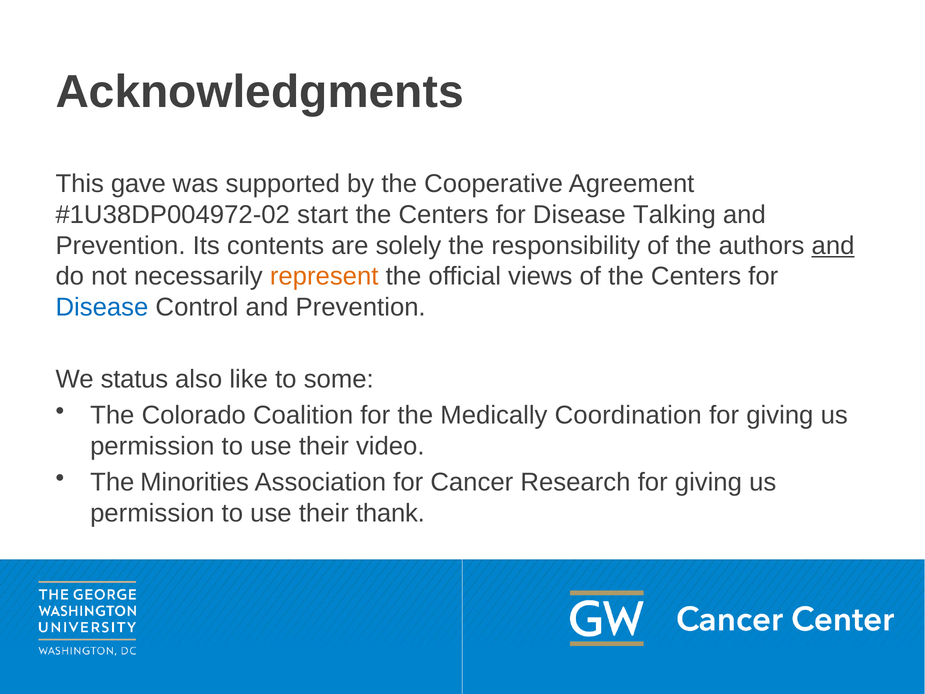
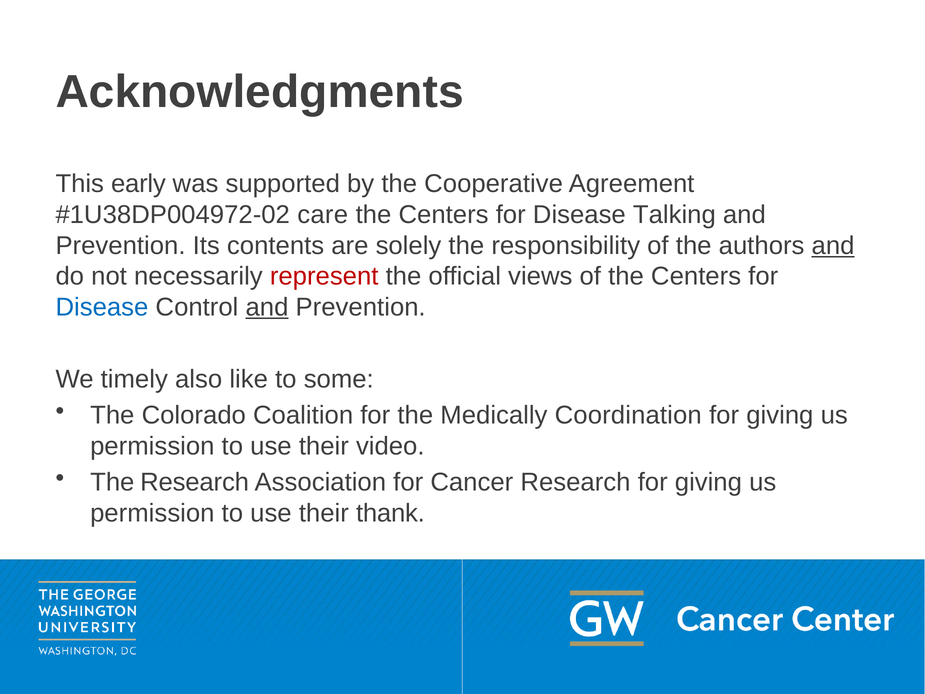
gave: gave -> early (138, 184)
start: start -> care (323, 215)
represent colour: orange -> red (324, 276)
and underline: none -> present (267, 307)
status: status -> timely (134, 379)
The Minorities: Minorities -> Research (195, 482)
